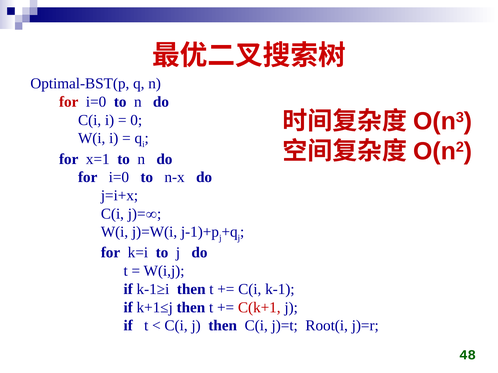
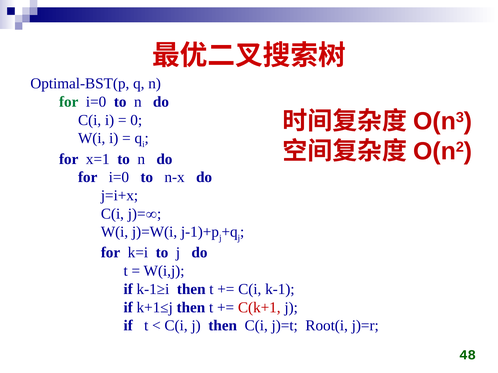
for colour: red -> green (69, 102)
